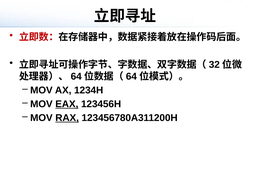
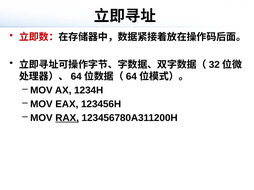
EAX underline: present -> none (67, 104)
